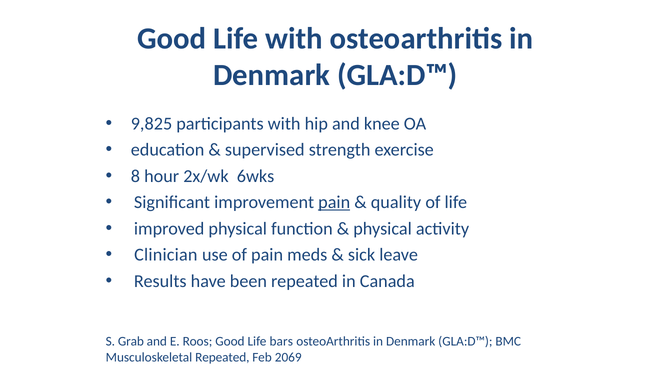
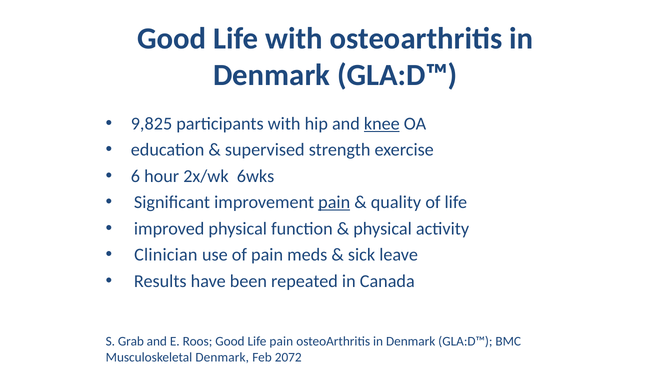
knee underline: none -> present (382, 124)
8: 8 -> 6 (135, 176)
Life bars: bars -> pain (281, 342)
Musculoskeletal Repeated: Repeated -> Denmark (222, 358)
2069: 2069 -> 2072 (288, 358)
